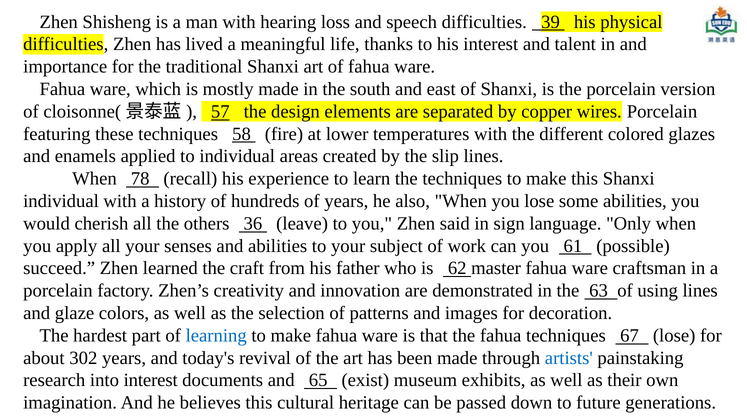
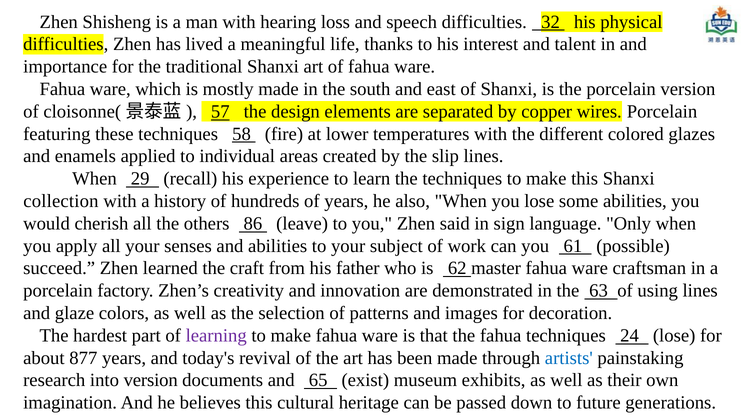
39: 39 -> 32 (551, 22)
78: 78 -> 29 (140, 179)
individual: individual -> collection (61, 201)
36: 36 -> 86 (253, 224)
learning colour: blue -> purple (216, 336)
67: 67 -> 24 (630, 336)
302: 302 -> 877 (83, 358)
into interest: interest -> version (151, 380)
